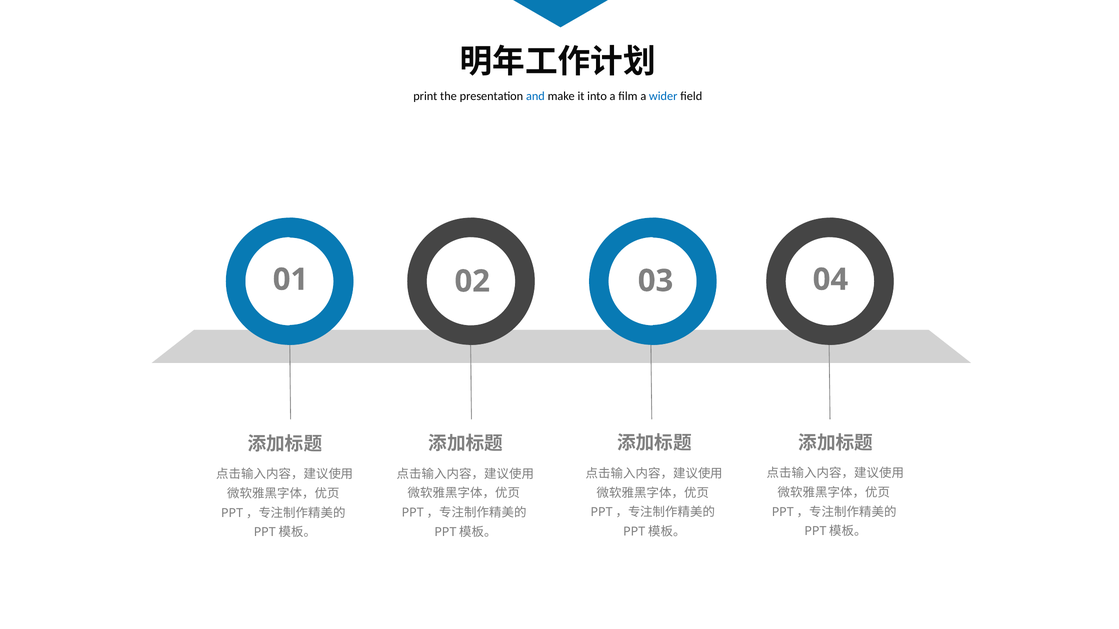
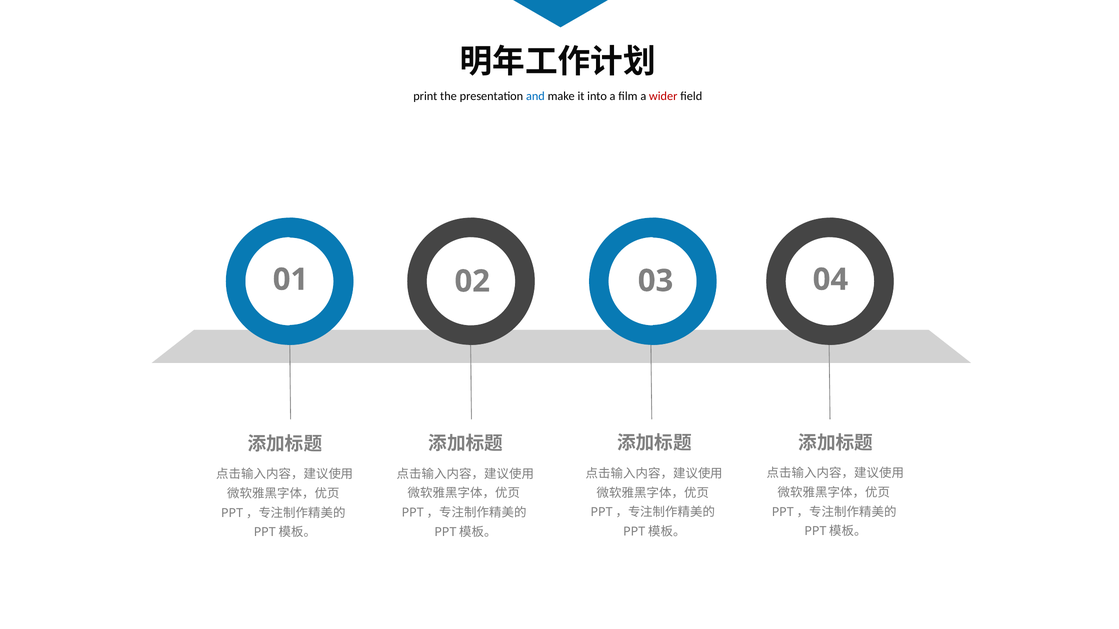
wider colour: blue -> red (663, 96)
